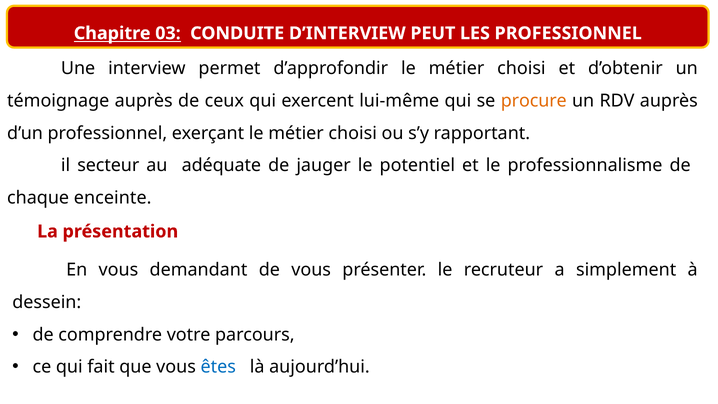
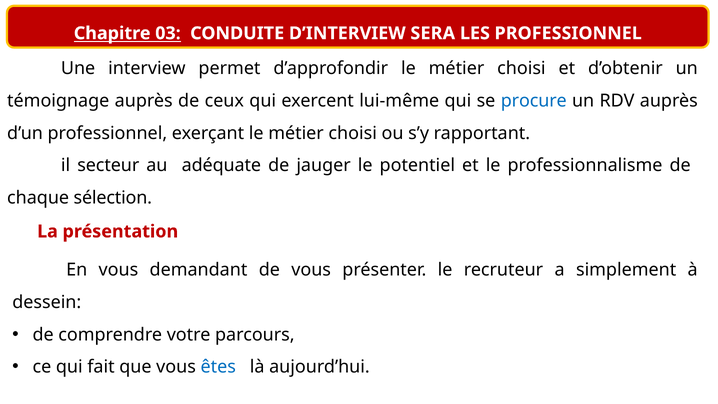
PEUT: PEUT -> SERA (433, 33)
procure colour: orange -> blue (534, 101)
enceinte: enceinte -> sélection (113, 198)
